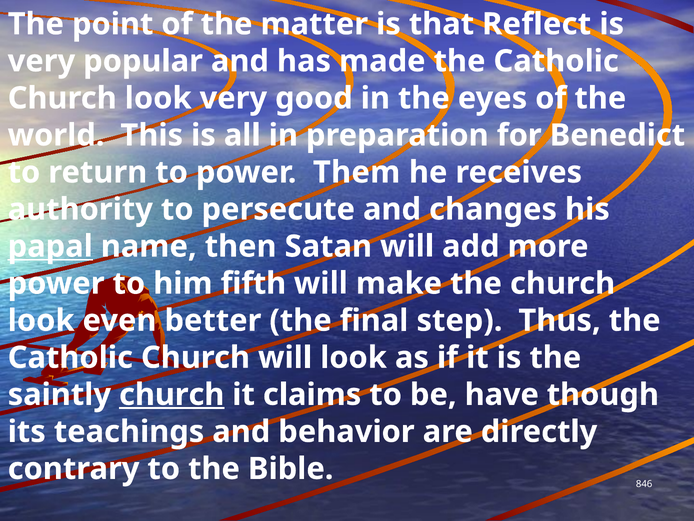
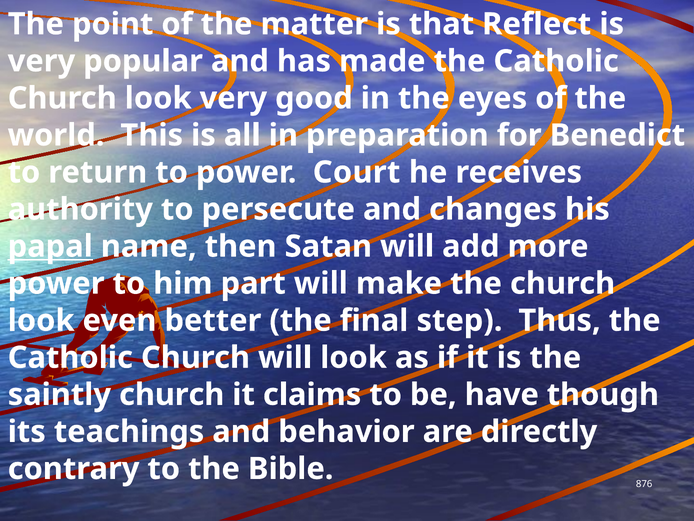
Them: Them -> Court (357, 172)
fifth: fifth -> part (253, 283)
church underline: present -> none (172, 394)
846: 846 -> 876 (644, 484)
